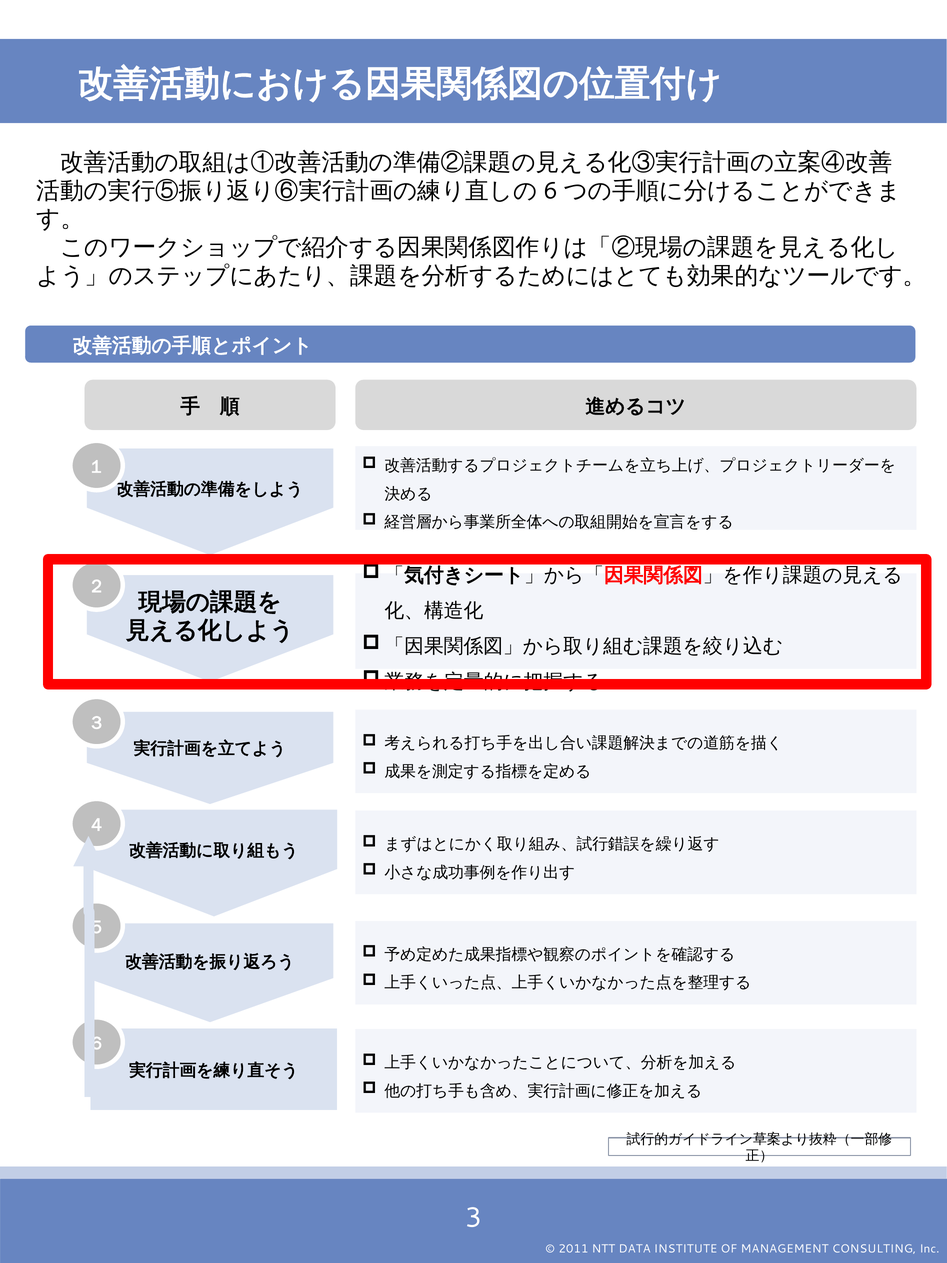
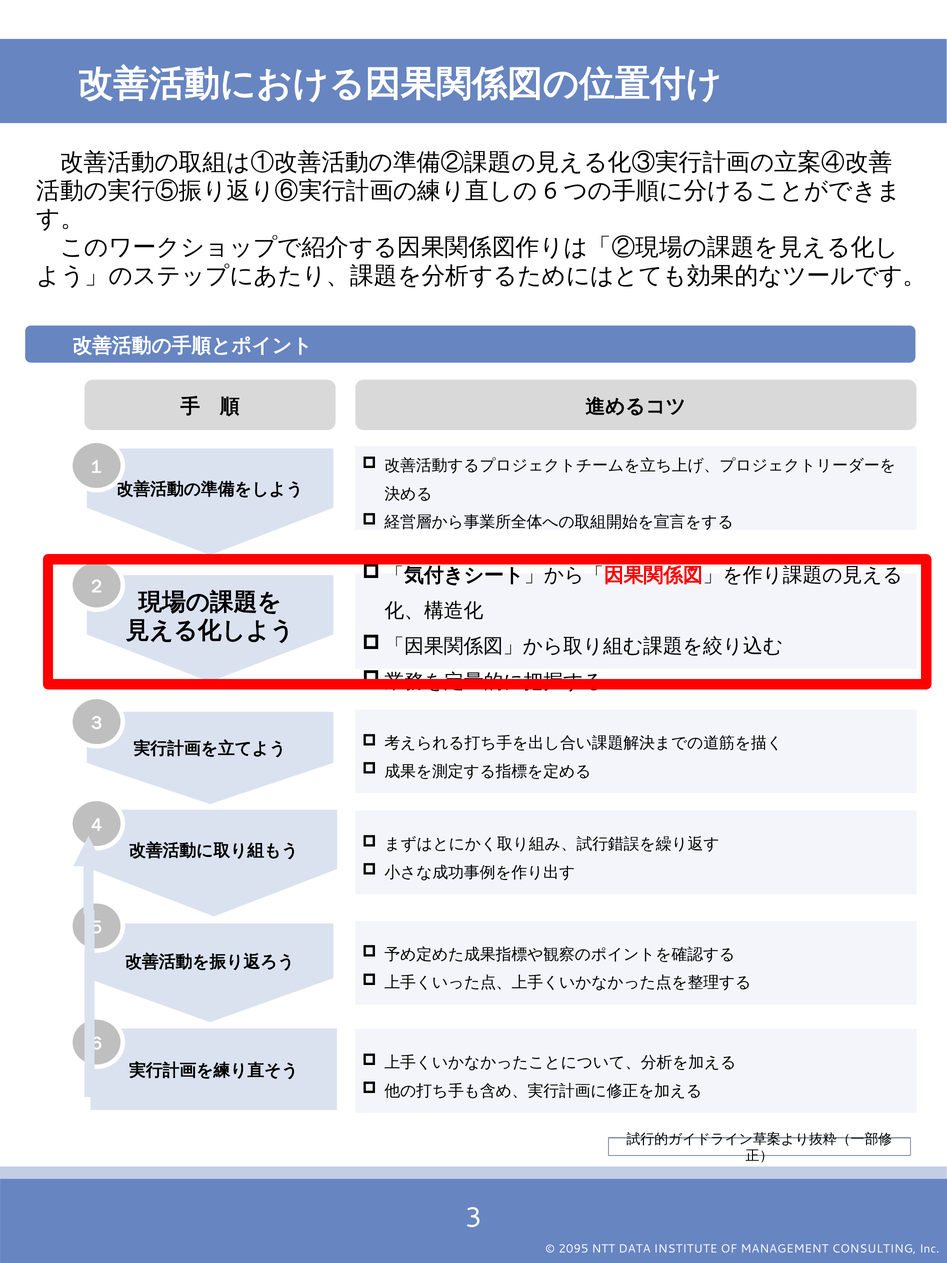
2011: 2011 -> 2095 (573, 1249)
